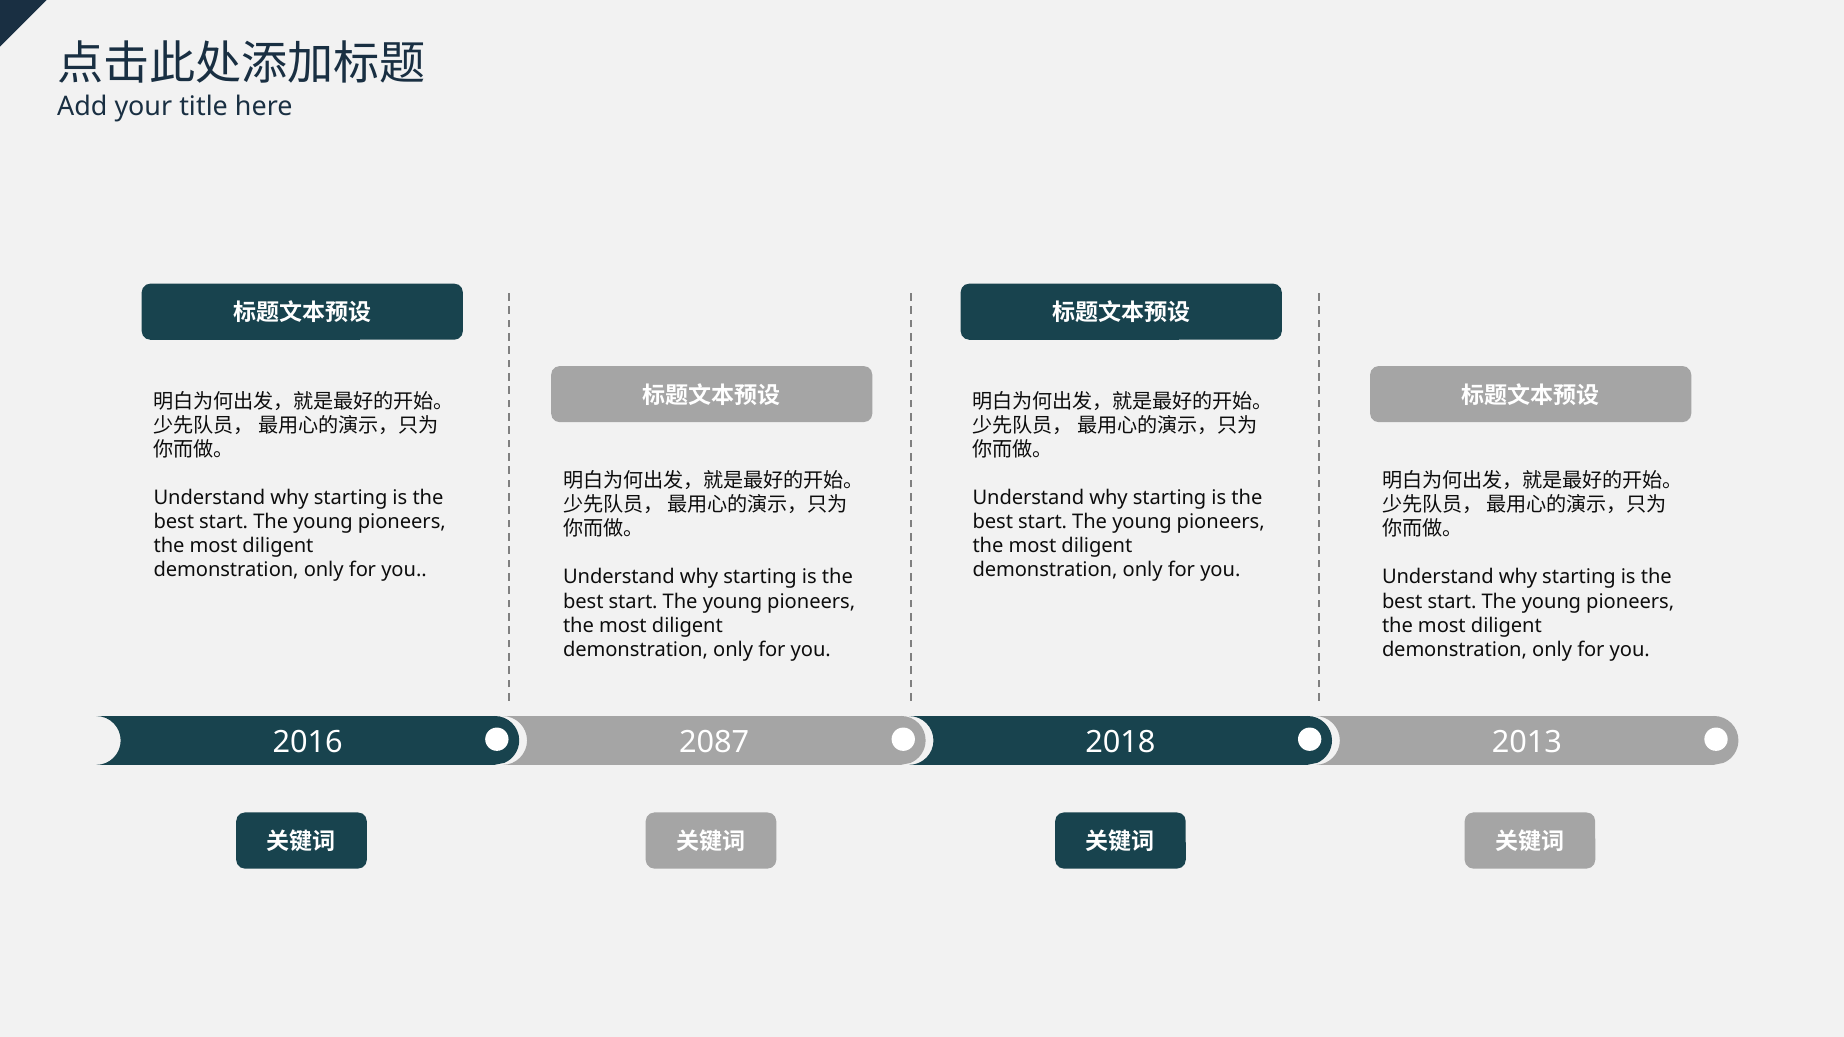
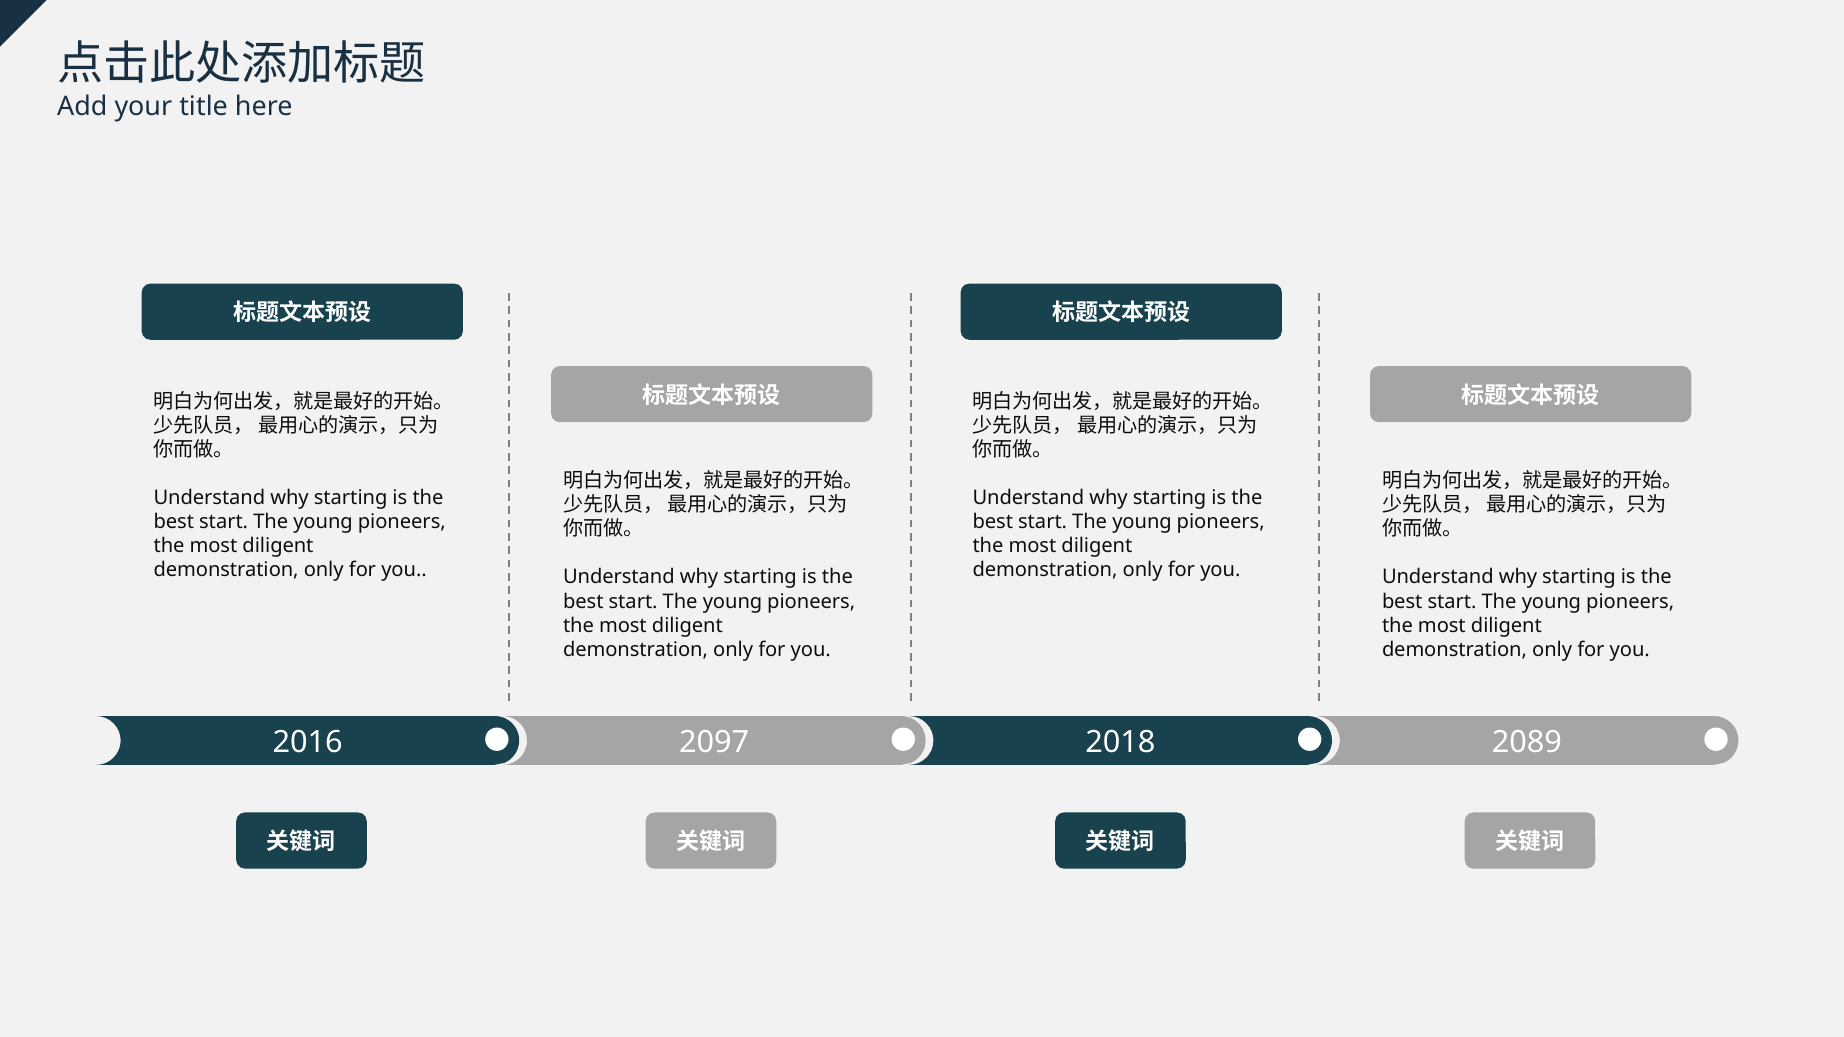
2087: 2087 -> 2097 (714, 743)
2013: 2013 -> 2089 (1527, 743)
